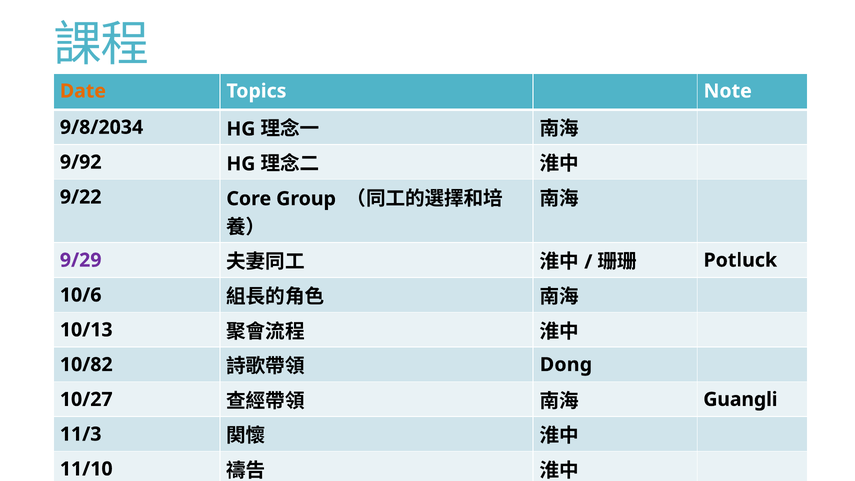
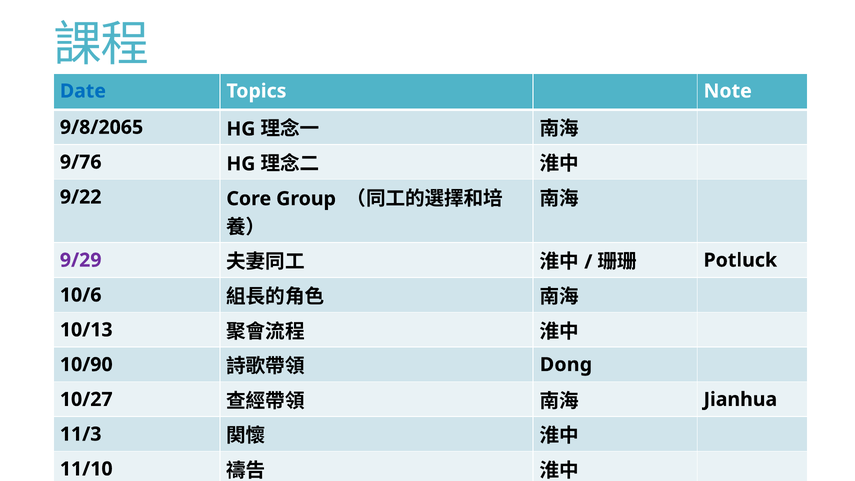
Date colour: orange -> blue (83, 91)
9/8/2034: 9/8/2034 -> 9/8/2065 (102, 127)
9/92: 9/92 -> 9/76 (81, 162)
10/82: 10/82 -> 10/90 (86, 365)
Guangli: Guangli -> Jianhua (740, 399)
